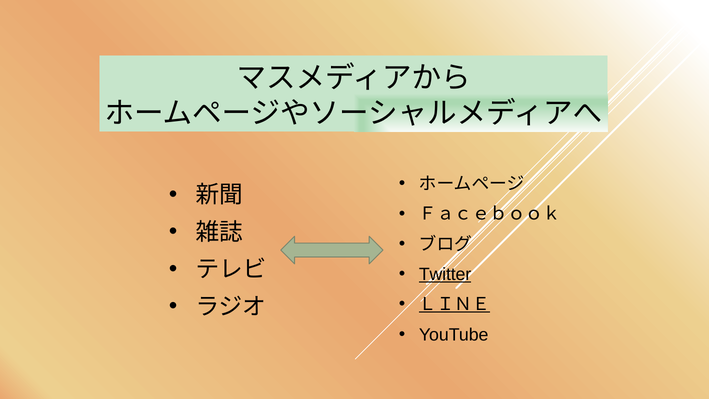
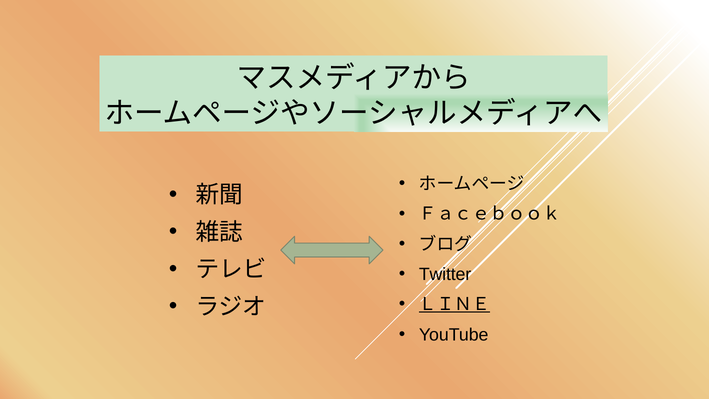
Twitter underline: present -> none (445, 274)
